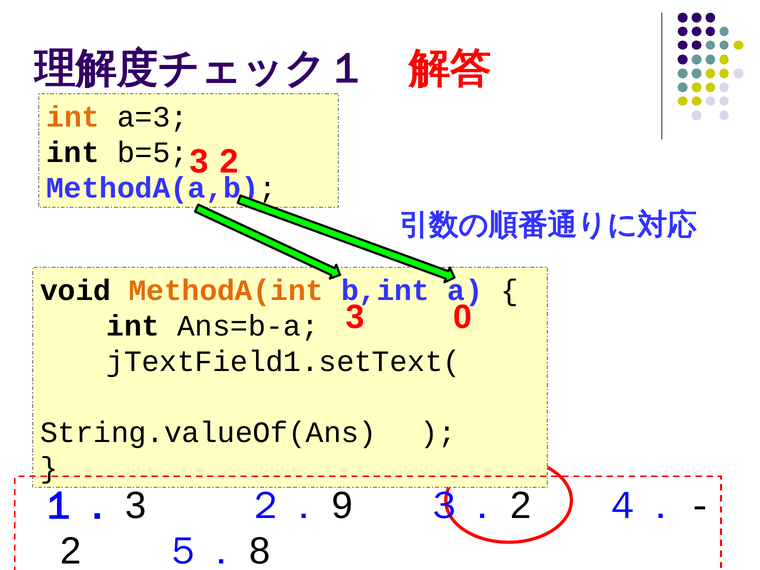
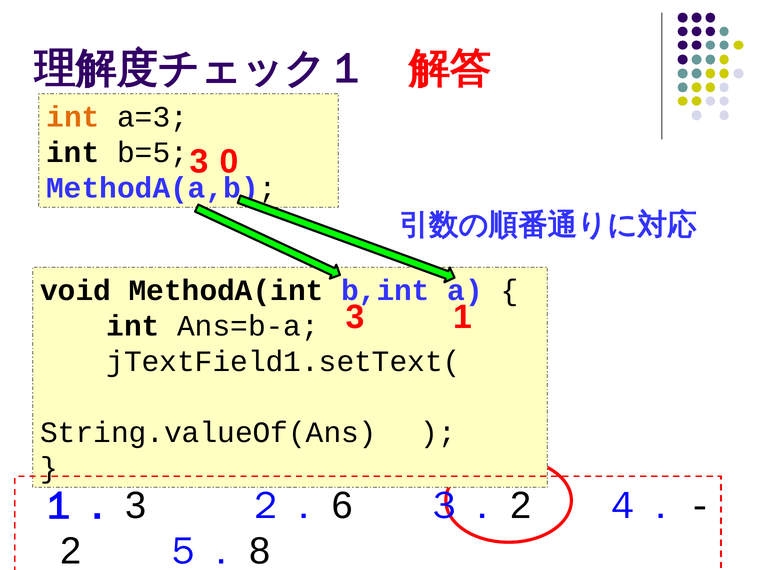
3 2: 2 -> 0 (229, 162)
MethodA(int colour: orange -> black (226, 291)
0: 0 -> 1 (463, 317)
9: 9 -> 6 (342, 506)
